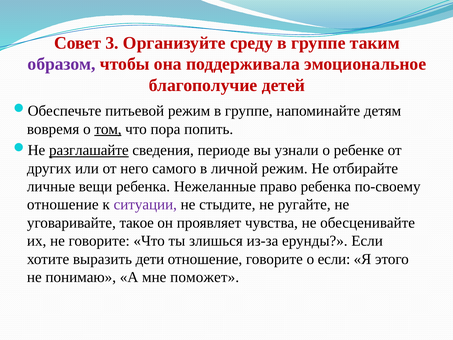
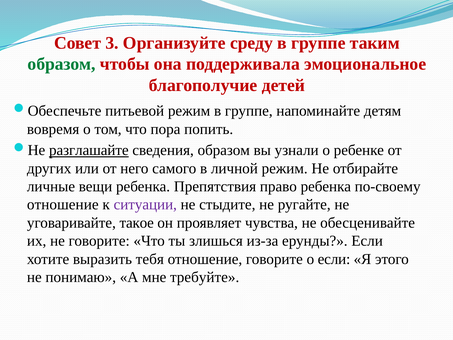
образом colour: purple -> green (62, 64)
том underline: present -> none (108, 129)
сведения периоде: периоде -> образом (224, 150)
Нежеланные: Нежеланные -> Препятствия (215, 186)
дети: дети -> тебя (150, 259)
поможет: поможет -> требуйте (205, 277)
